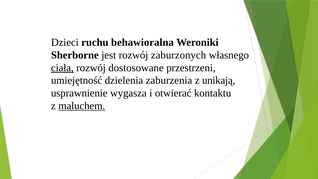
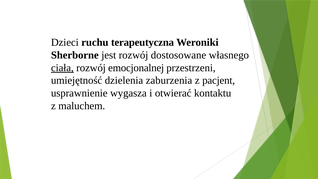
behawioralna: behawioralna -> terapeutyczna (143, 42)
zaburzonych: zaburzonych -> dostosowane (179, 55)
dostosowane: dostosowane -> emocjonalnej (136, 68)
unikają: unikają -> pacjent (219, 80)
maluchem underline: present -> none (82, 106)
